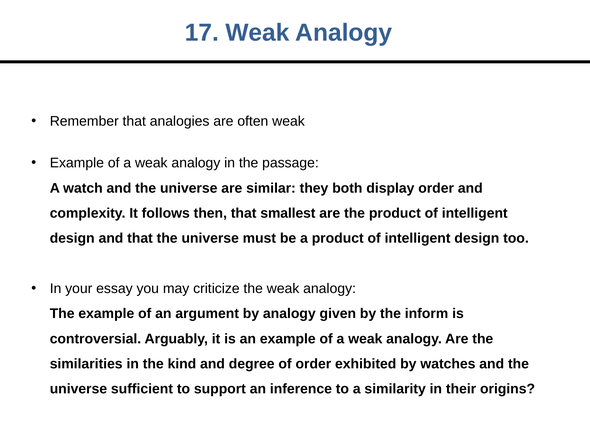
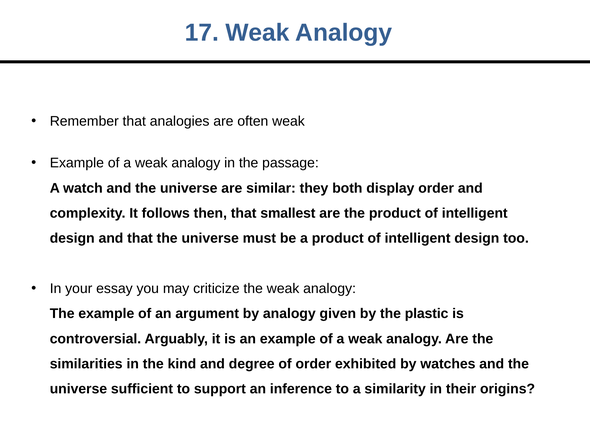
inform: inform -> plastic (427, 313)
